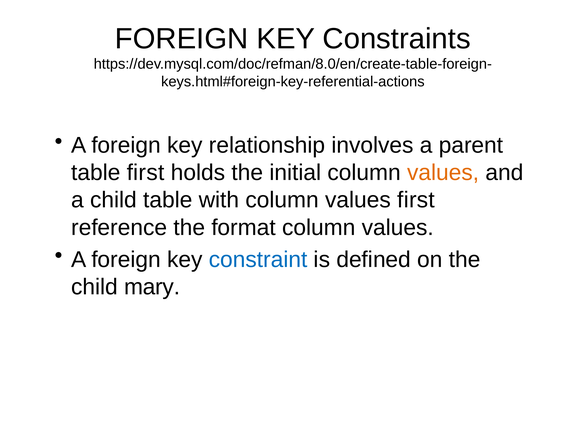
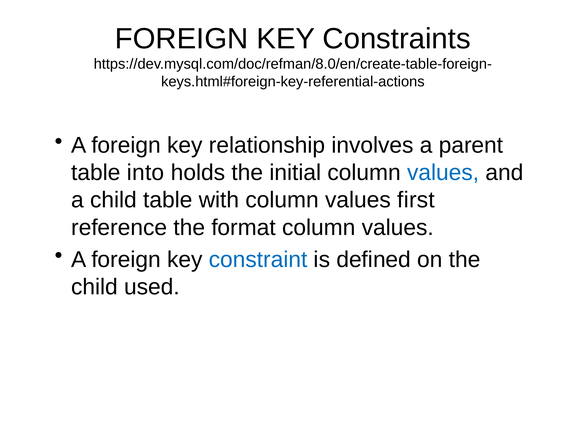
table first: first -> into (146, 173)
values colour: orange -> blue (443, 173)
mary: mary -> used (152, 287)
